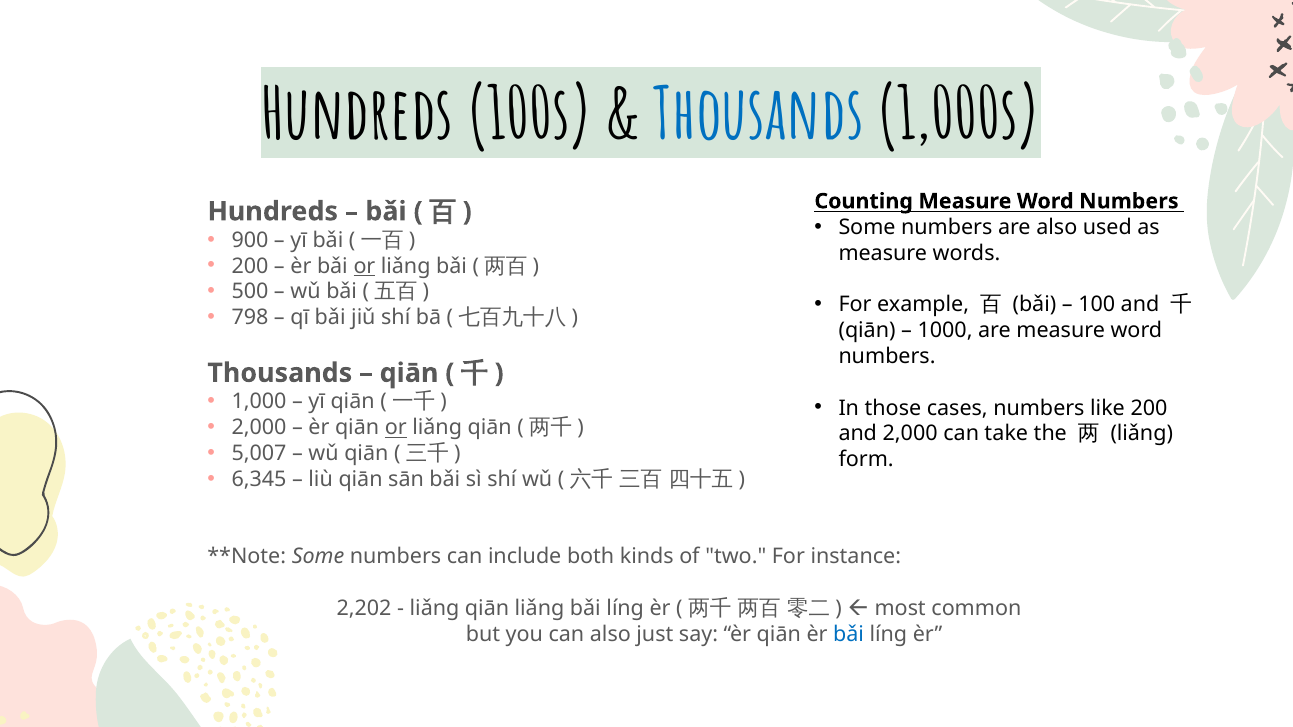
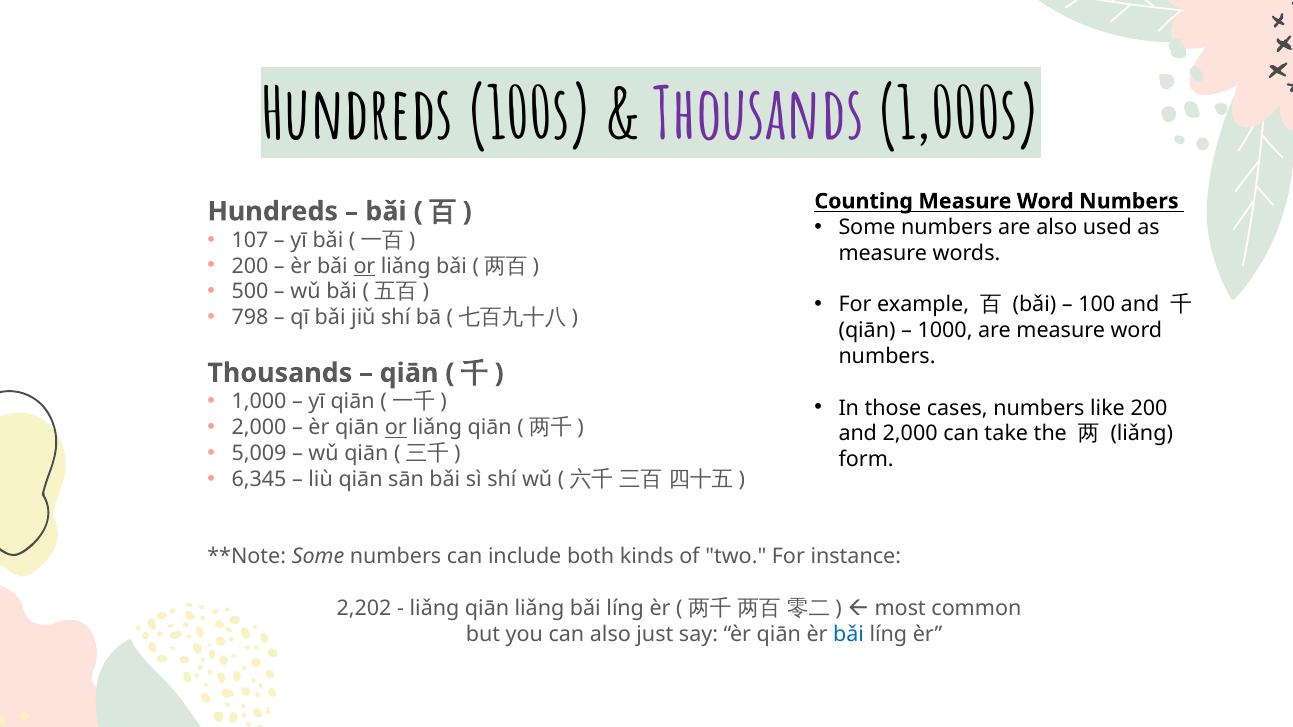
Thousands colour: blue -> purple (759, 116)
900: 900 -> 107 (250, 240)
5,007: 5,007 -> 5,009 (259, 454)
